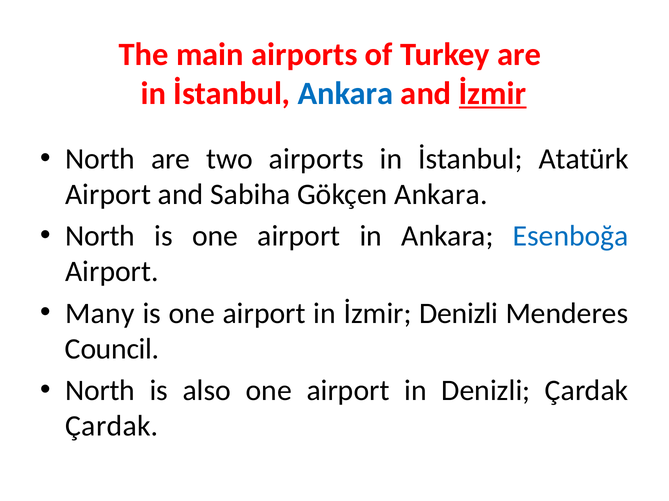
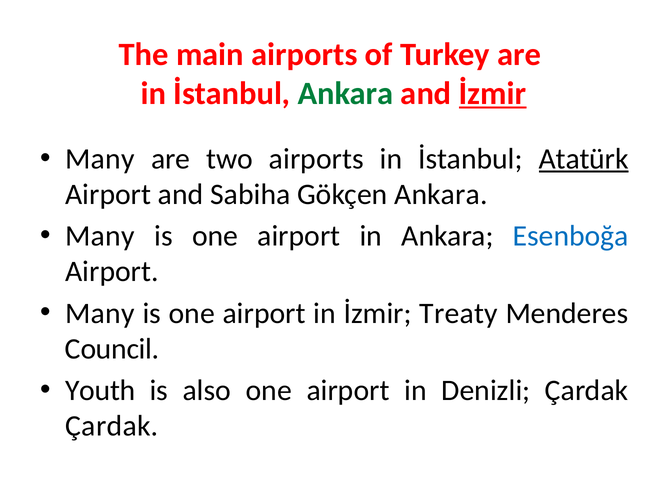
Ankara colour: blue -> green (346, 94)
North: North -> Many (100, 159)
Atatürk underline: none -> present (584, 159)
North: North -> Many (100, 236)
İzmir Denizli: Denizli -> Treaty (459, 314)
North: North -> Youth (100, 391)
